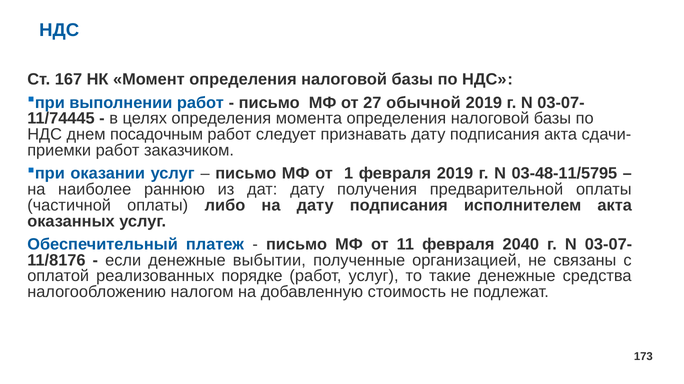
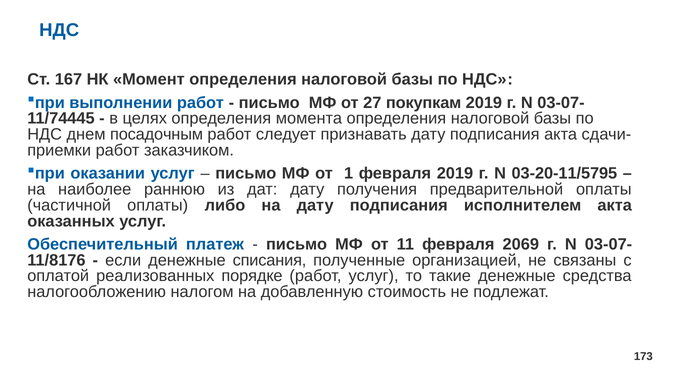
обычной: обычной -> покупкам (424, 103)
03-48-11/5795: 03-48-11/5795 -> 03-20-11/5795 (564, 174)
2040: 2040 -> 2069 (521, 245)
выбытии: выбытии -> списания (270, 261)
